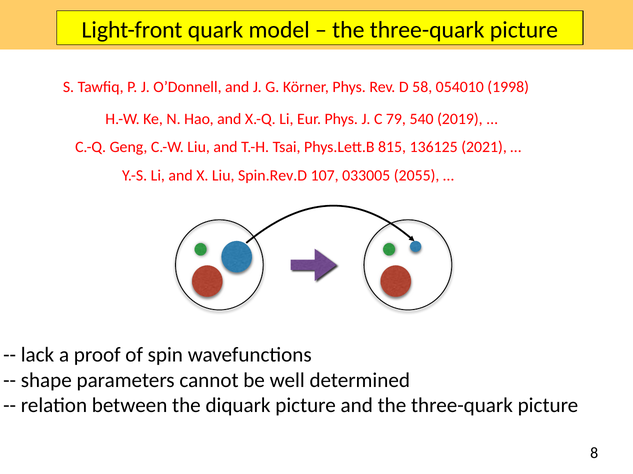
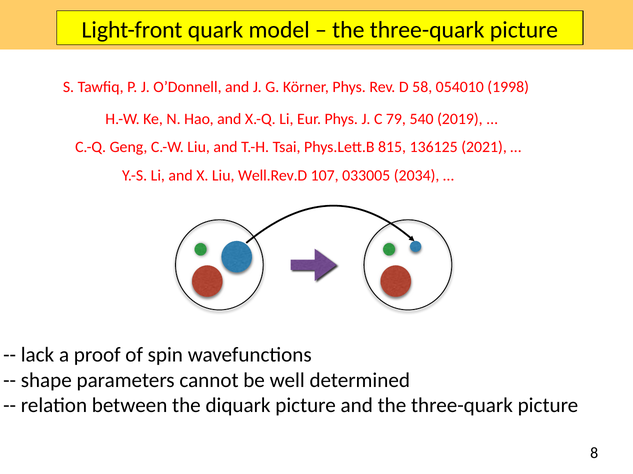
Spin.Rev.D: Spin.Rev.D -> Well.Rev.D (273, 176)
2055: 2055 -> 2034 (417, 176)
